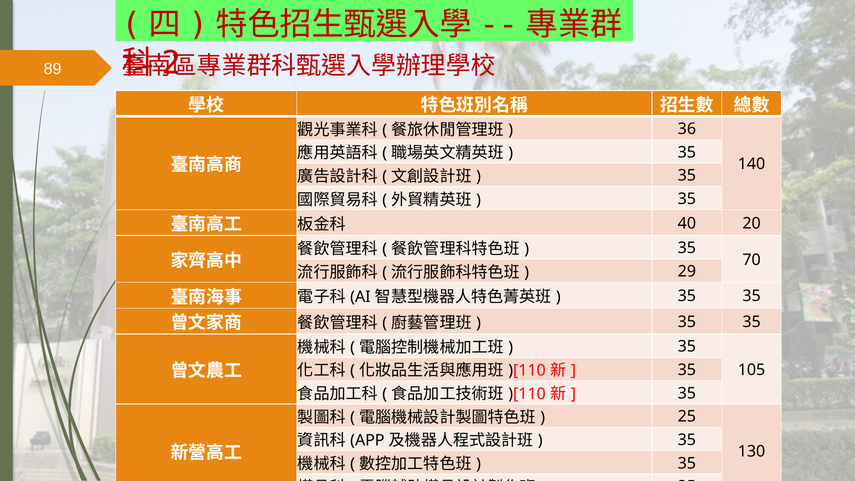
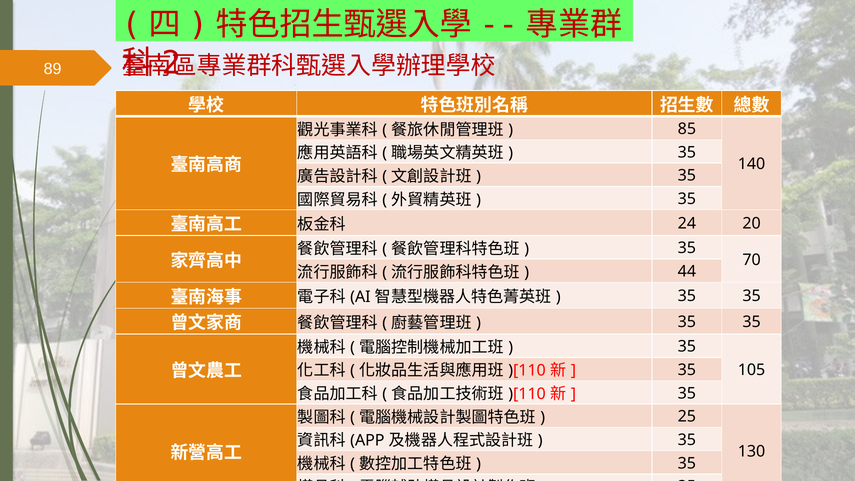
36: 36 -> 85 (687, 129)
40: 40 -> 24 (687, 224)
29: 29 -> 44 (687, 271)
